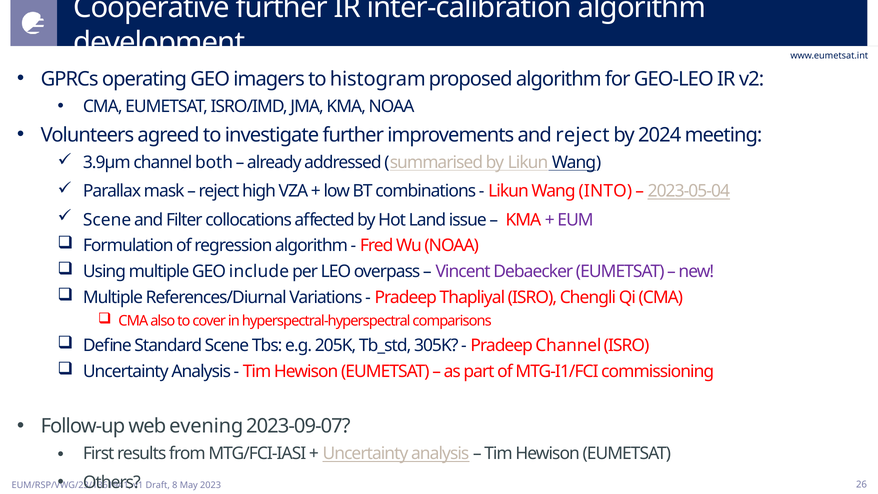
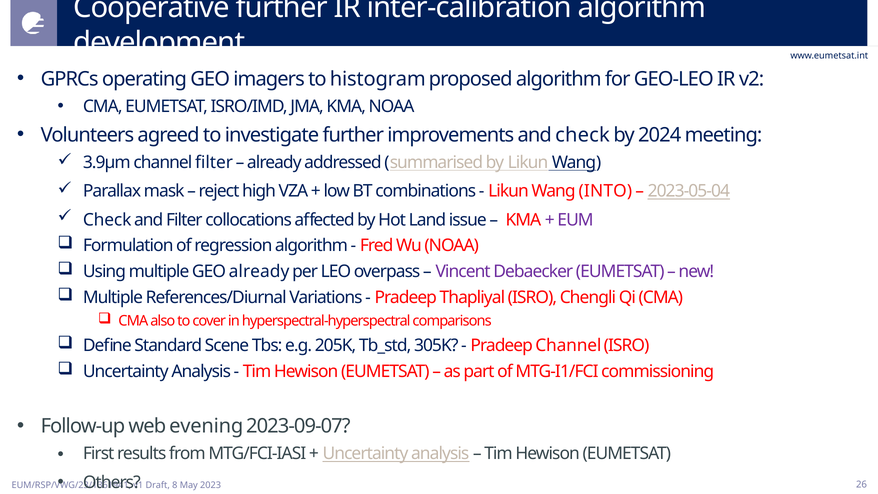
and reject: reject -> check (583, 135)
channel both: both -> filter (214, 162)
Scene: Scene -> Check (107, 220)
GEO include: include -> already (259, 272)
